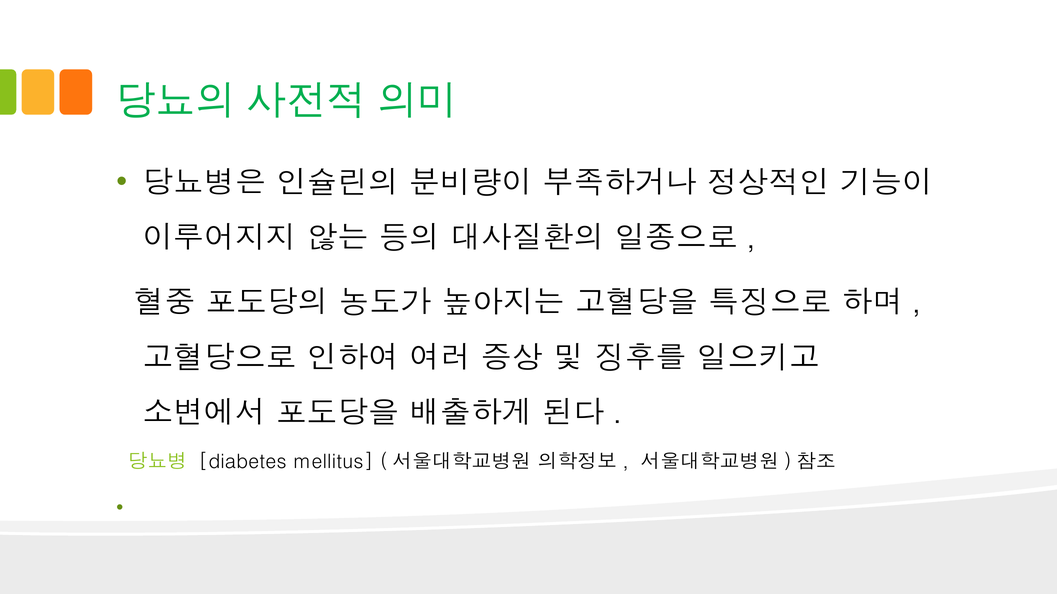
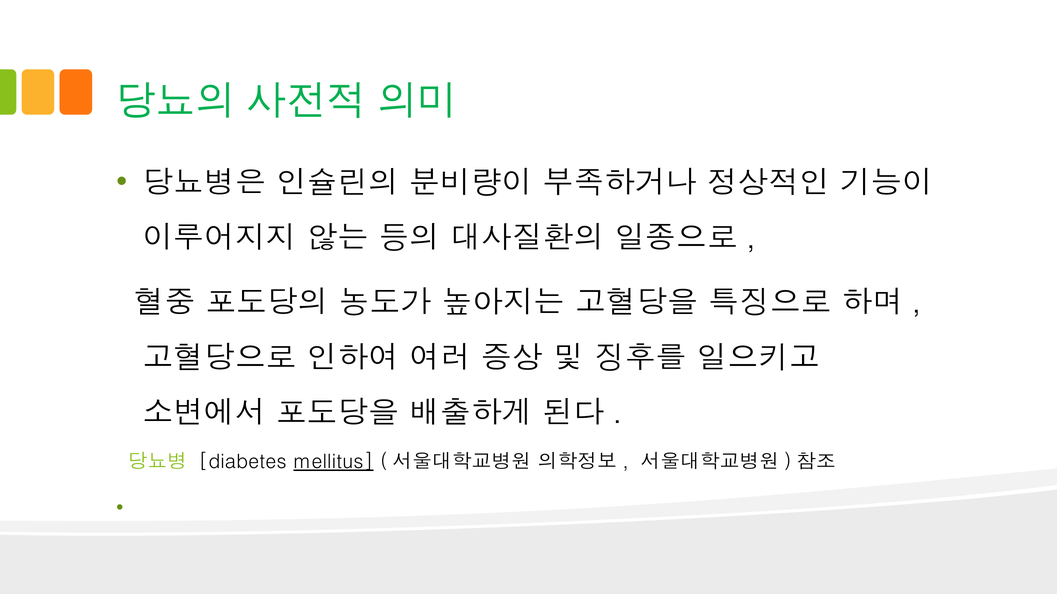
mellitus underline: none -> present (333, 462)
